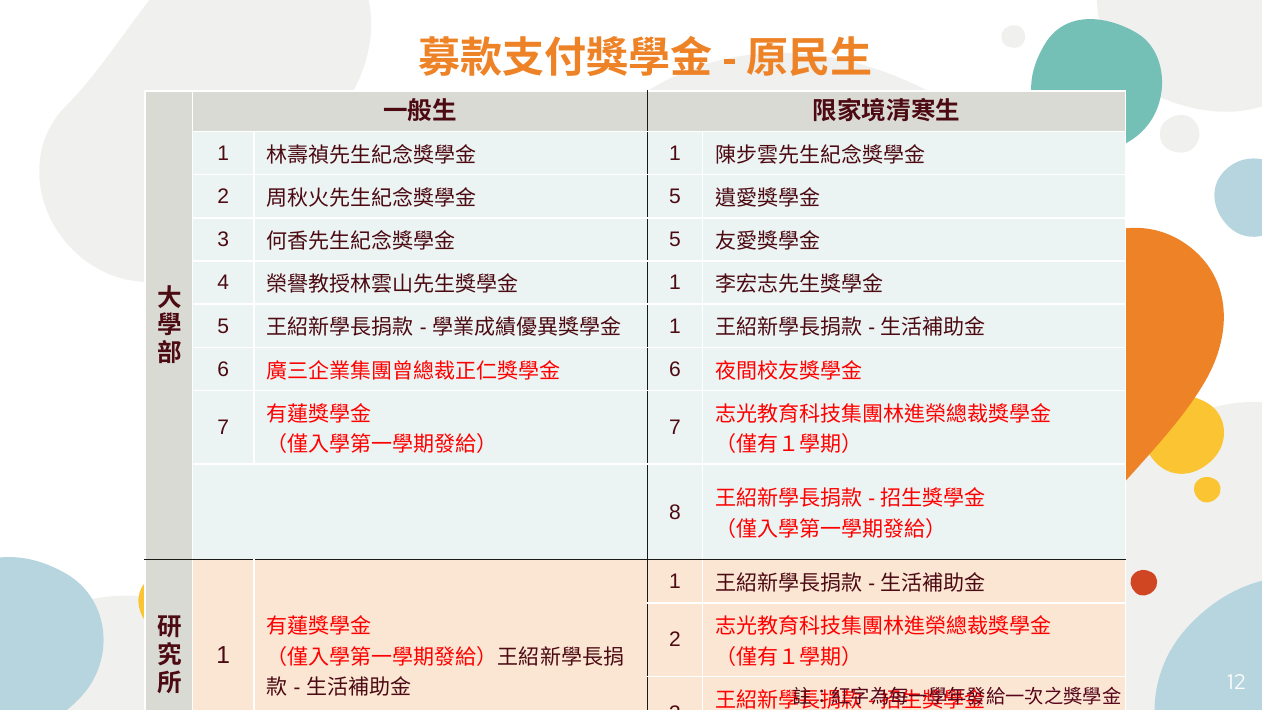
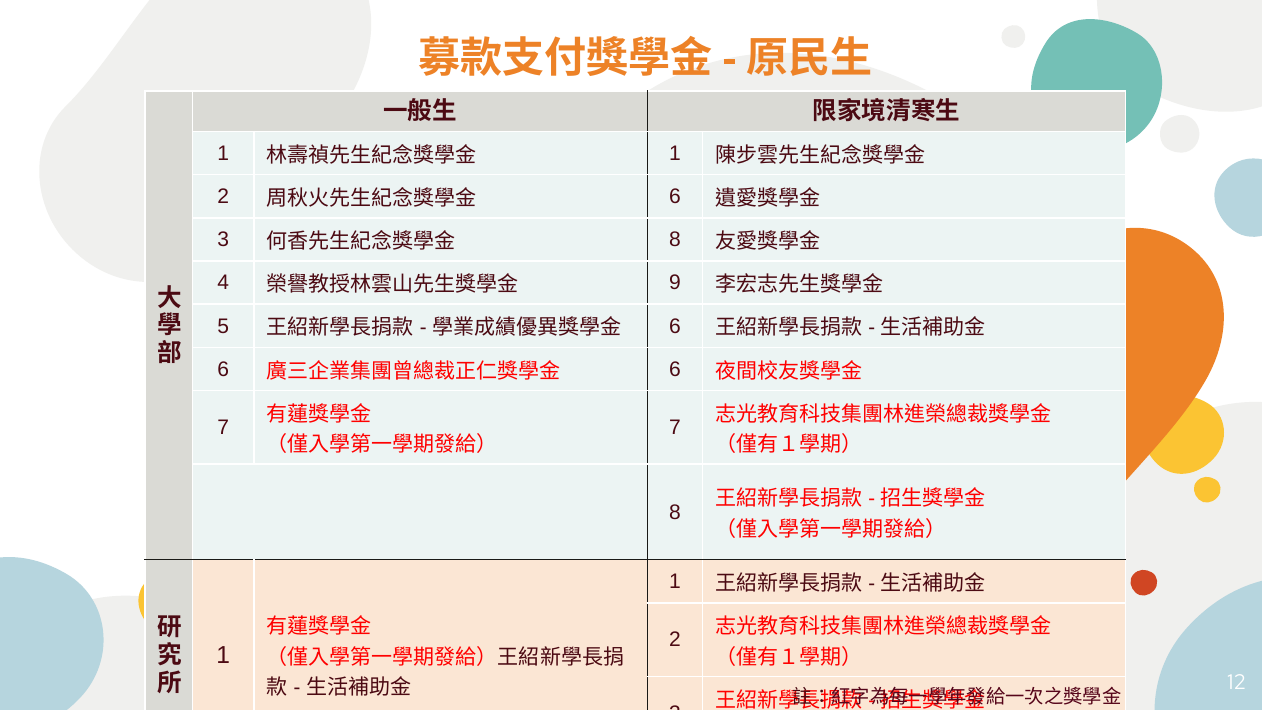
5: 5 -> 6 (675, 197)
5: 5 -> 8 (675, 240)
1: 1 -> 9 (675, 283)
1: 1 -> 6 (675, 326)
